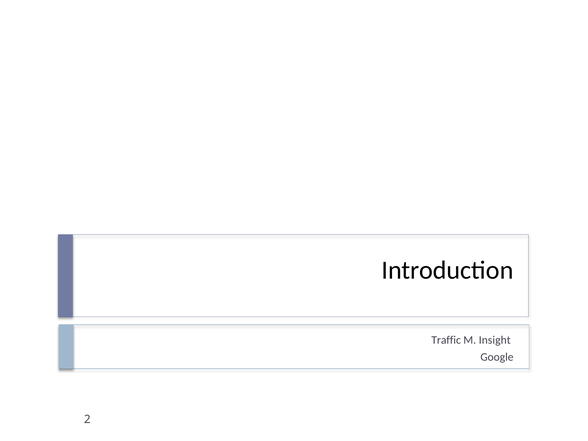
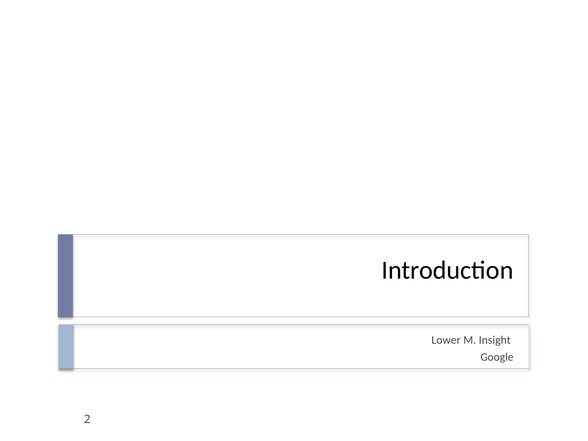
Traffic: Traffic -> Lower (446, 340)
